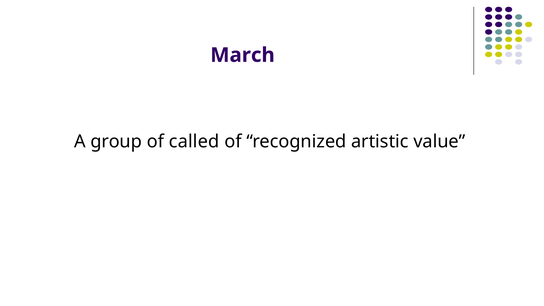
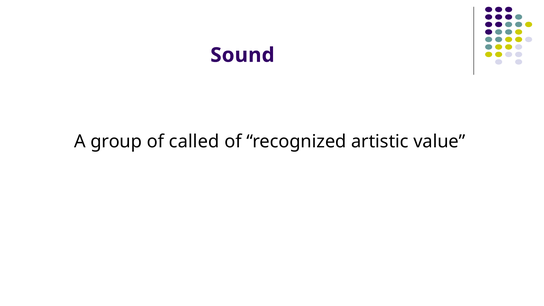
March: March -> Sound (242, 55)
